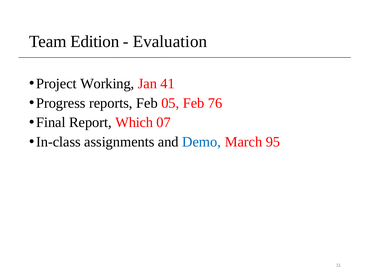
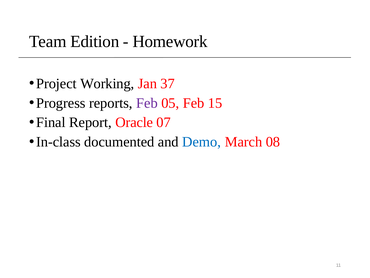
Evaluation: Evaluation -> Homework (170, 41)
41: 41 -> 37 (168, 83)
Feb colour: black -> purple (147, 103)
76: 76 -> 15 (215, 103)
Which: Which -> Oracle (134, 122)
assignments: assignments -> documented (119, 142)
95: 95 -> 08 (273, 142)
